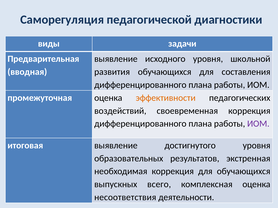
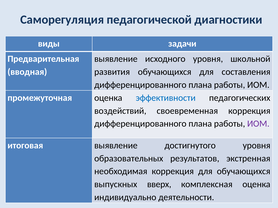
эффективности colour: orange -> blue (166, 98)
всего: всего -> вверх (159, 185)
несоответствия: несоответствия -> индивидуально (125, 198)
